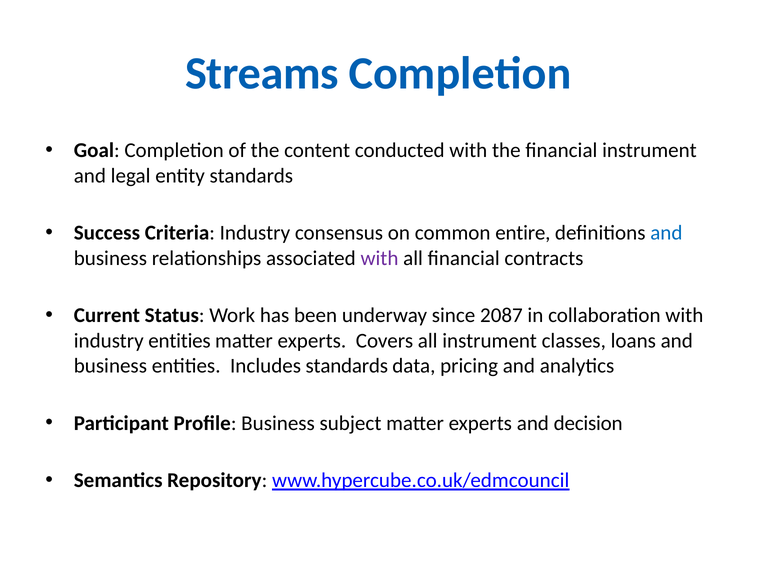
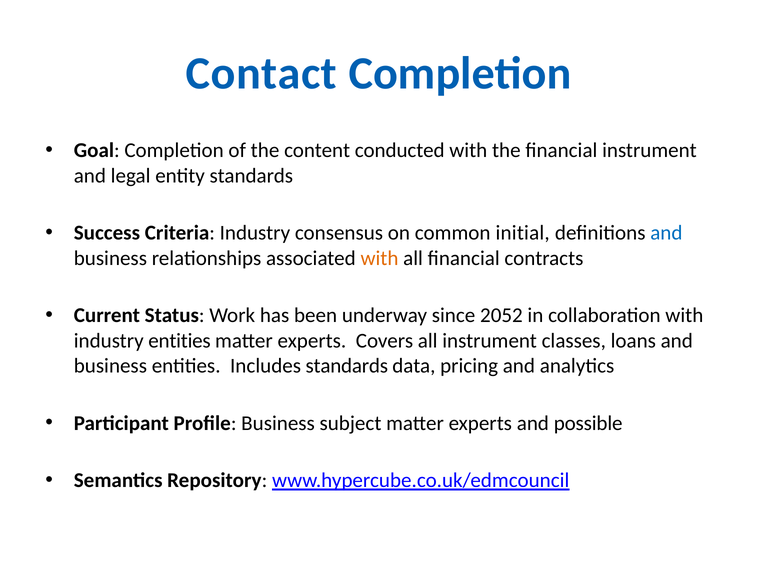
Streams: Streams -> Contact (261, 73)
entire: entire -> initial (523, 233)
with colour: purple -> orange (379, 258)
2087: 2087 -> 2052 (501, 315)
decision: decision -> possible (588, 423)
